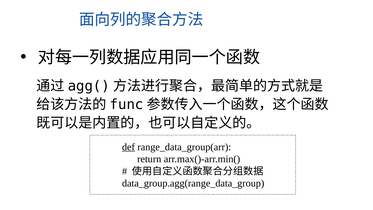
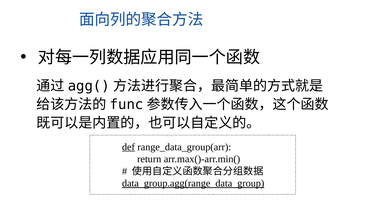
data_group.agg(range_data_group underline: none -> present (193, 183)
